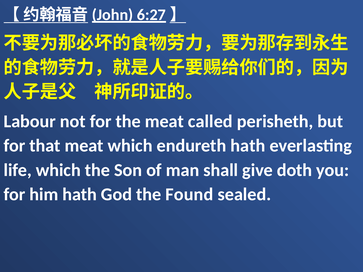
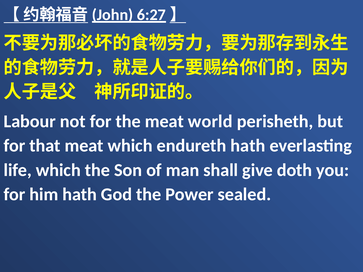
called: called -> world (210, 121)
Found: Found -> Power (189, 195)
